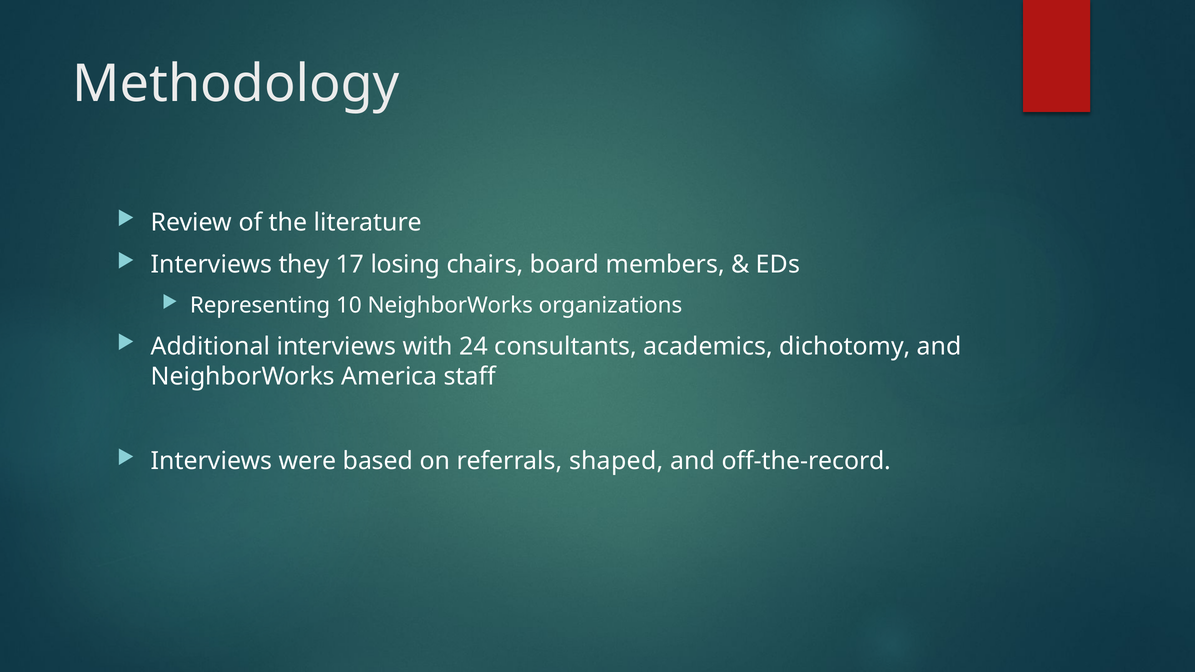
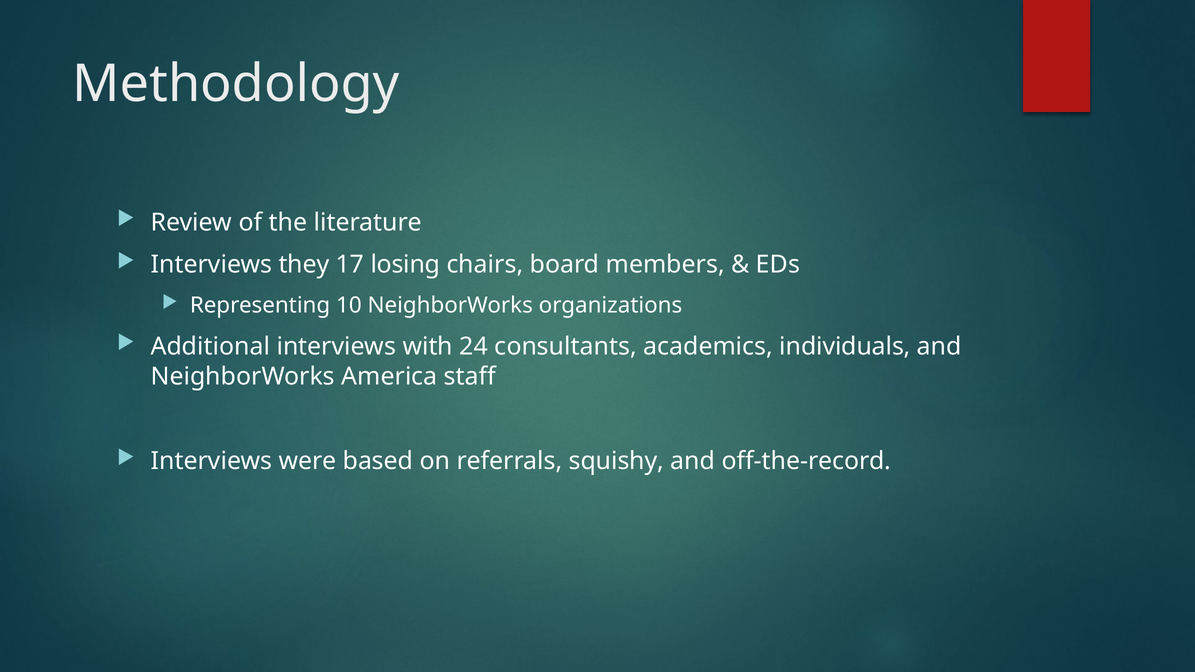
dichotomy: dichotomy -> individuals (845, 347)
shaped: shaped -> squishy (616, 461)
